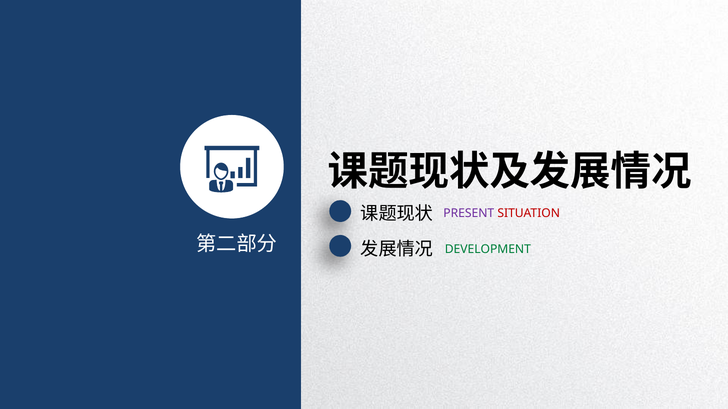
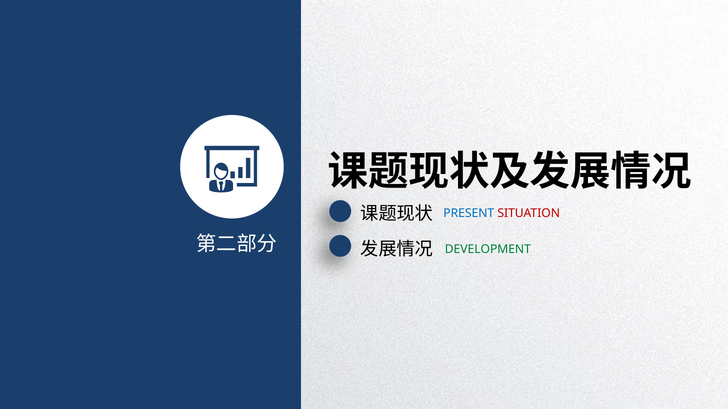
PRESENT colour: purple -> blue (469, 214)
